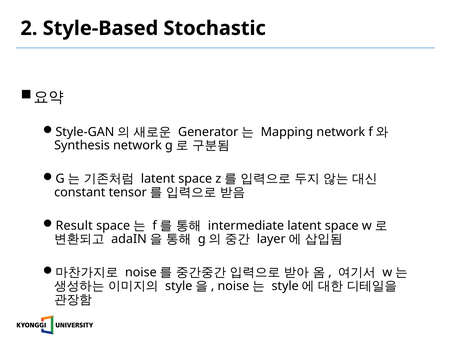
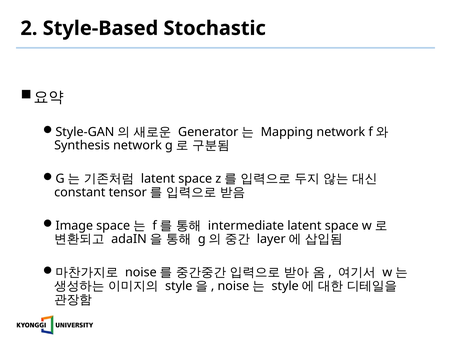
Result: Result -> Image (74, 226)
